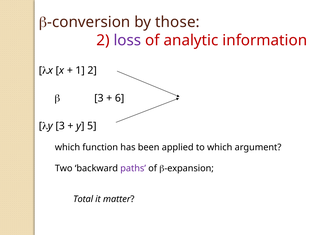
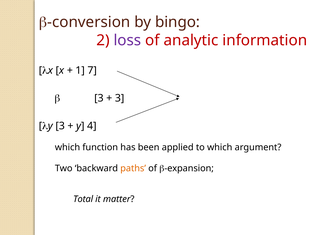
those: those -> bingo (178, 22)
1 2: 2 -> 7 (92, 70)
6: 6 -> 3 (120, 98)
5: 5 -> 4 (92, 126)
paths colour: purple -> orange (133, 168)
